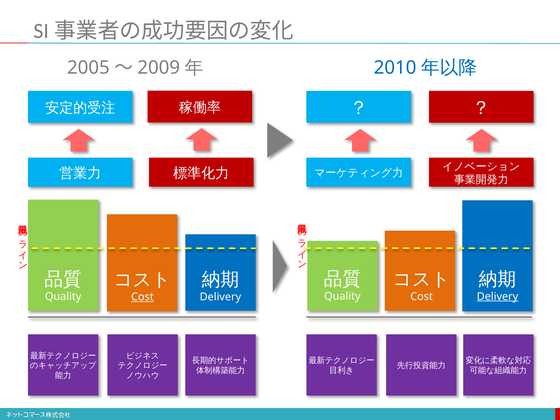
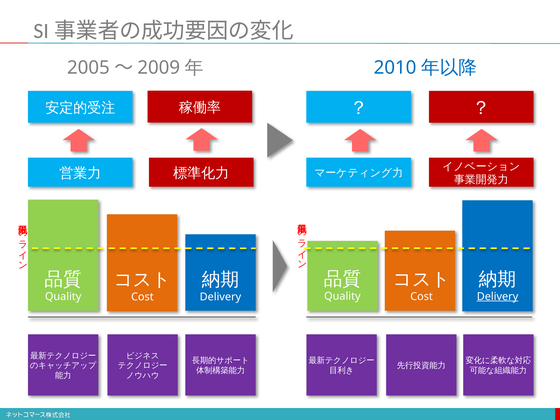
Cost underline: present -> none (142, 297)
